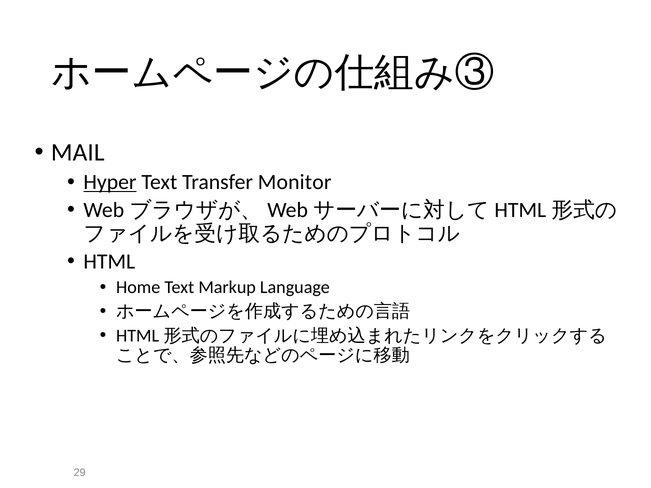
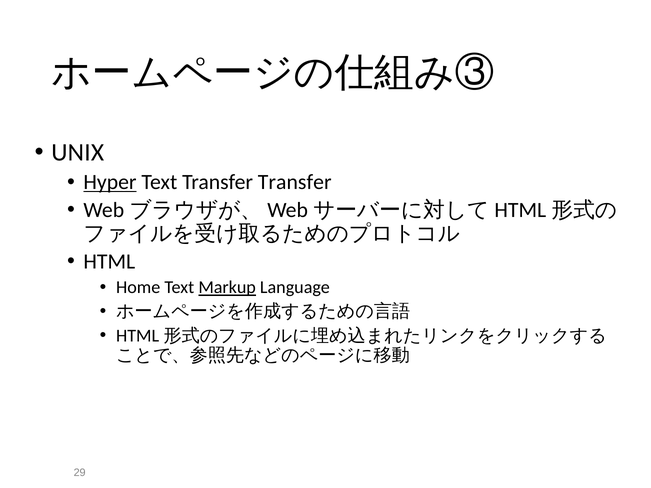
MAIL: MAIL -> UNIX (78, 152)
Transfer Monitor: Monitor -> Transfer (295, 182)
Markup underline: none -> present (227, 288)
